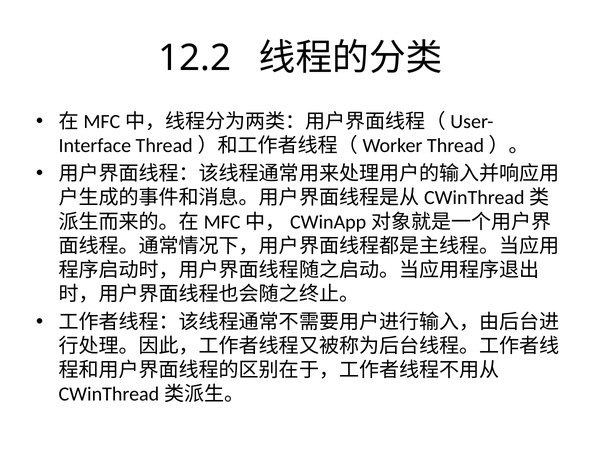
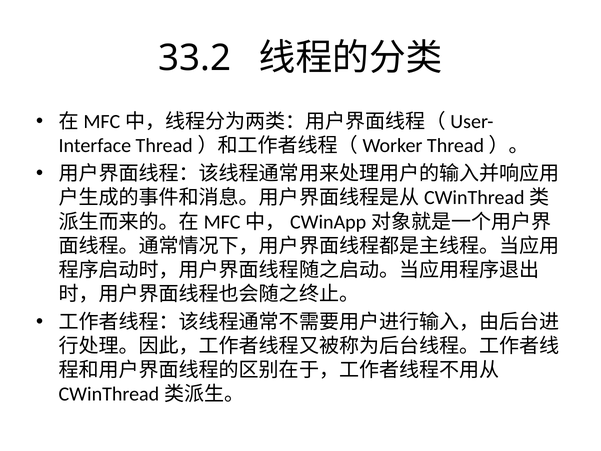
12.2: 12.2 -> 33.2 (195, 58)
